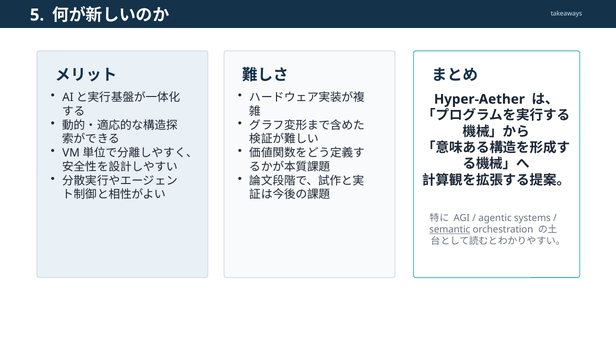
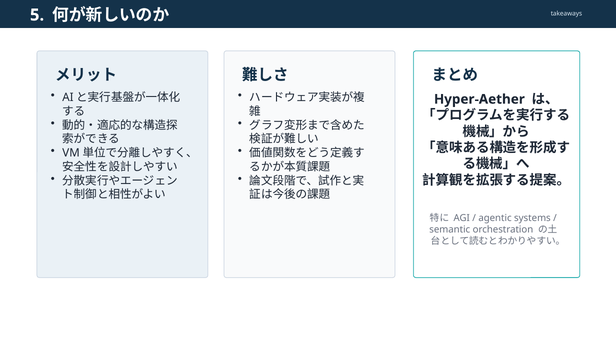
semantic underline: present -> none (450, 229)
